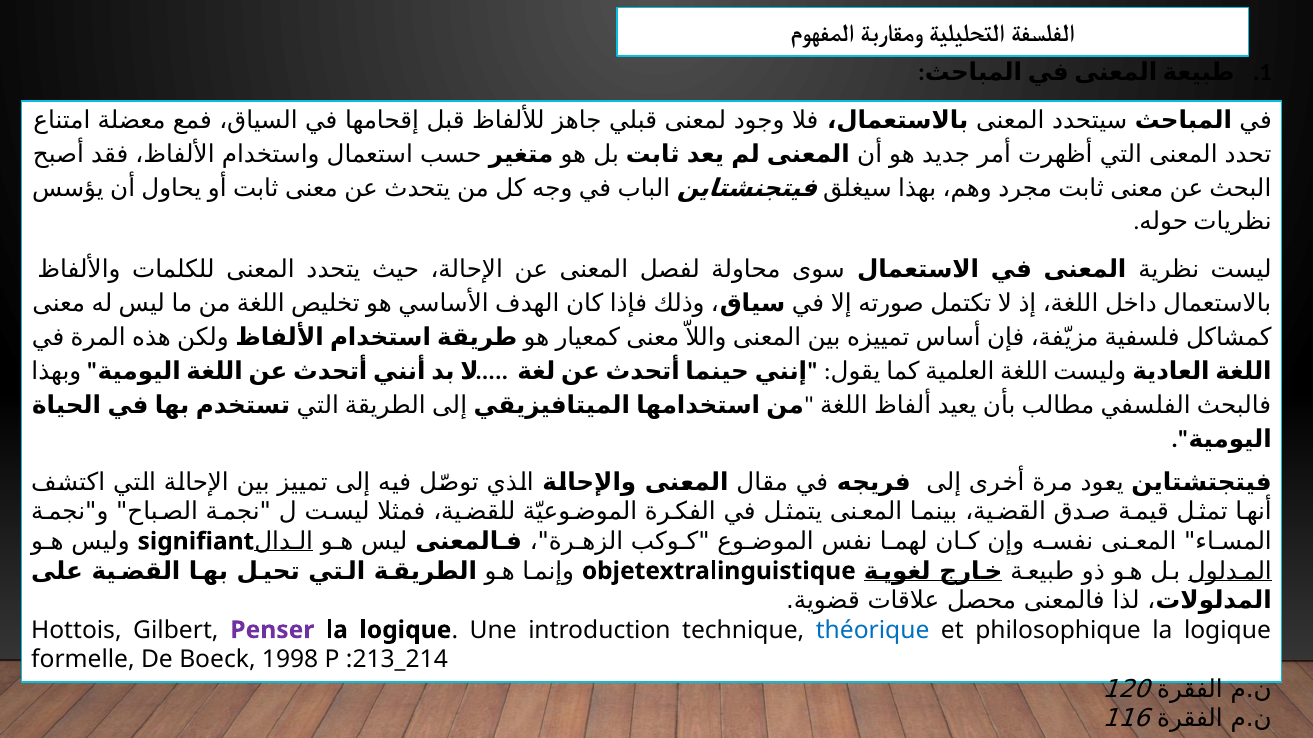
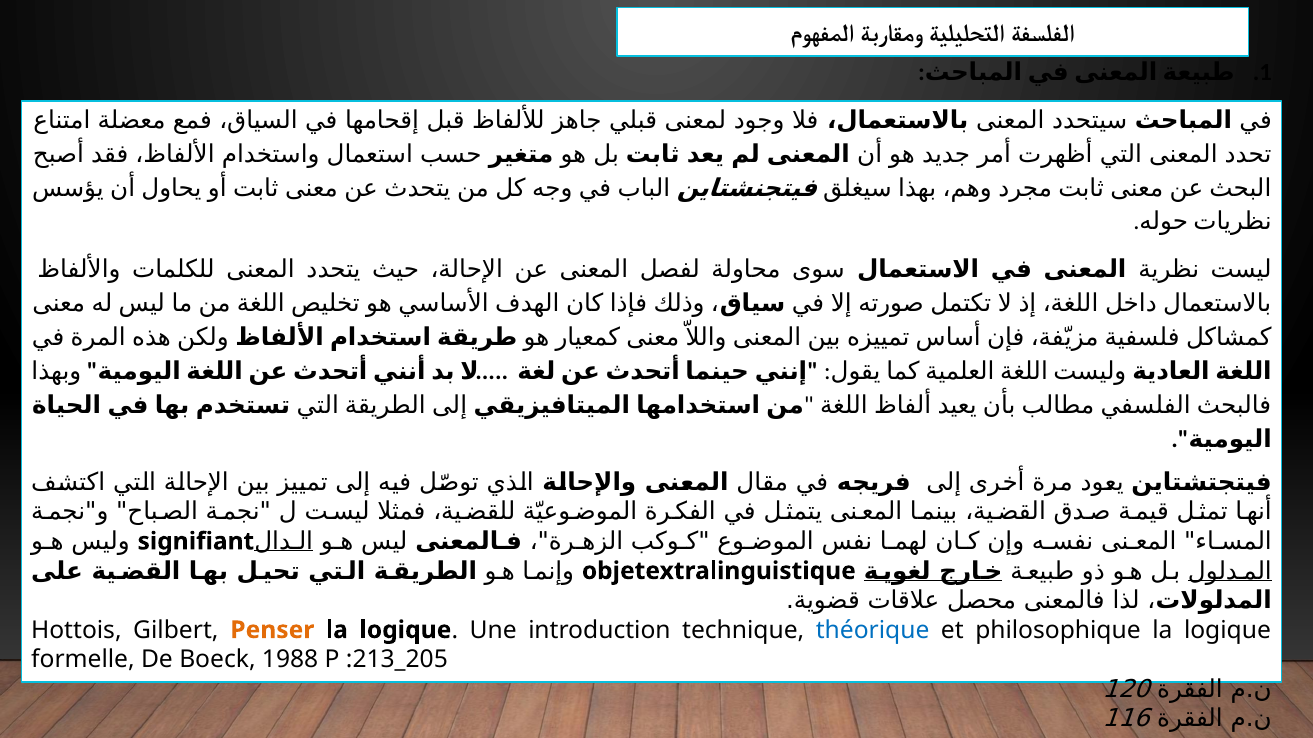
Penser colour: purple -> orange (272, 630)
1998: 1998 -> 1988 (290, 660)
:213_214: :213_214 -> :213_205 (397, 660)
